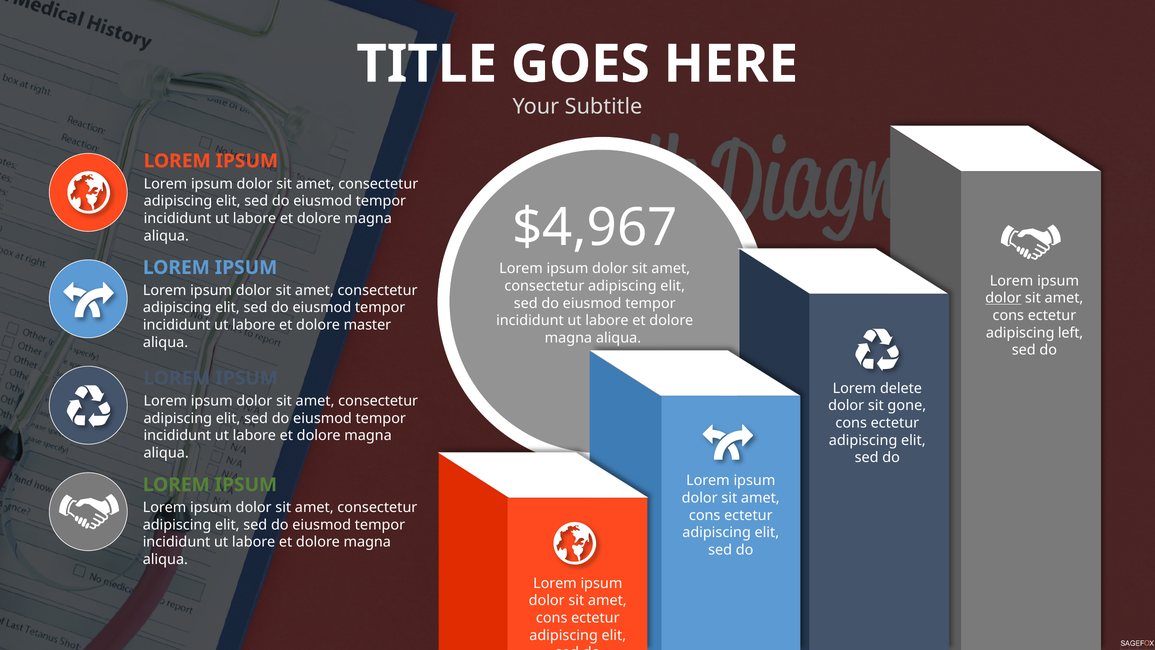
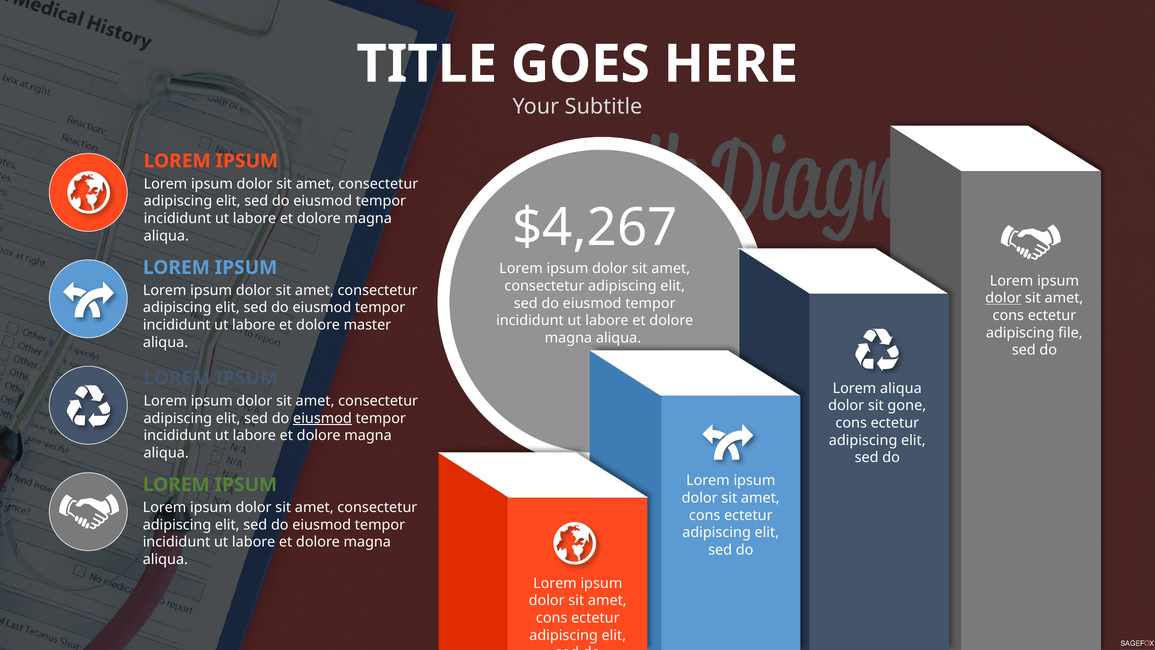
$4,967: $4,967 -> $4,267 (595, 228)
left: left -> file (1070, 333)
Lorem delete: delete -> aliqua (901, 388)
eiusmod underline: none -> present (322, 418)
